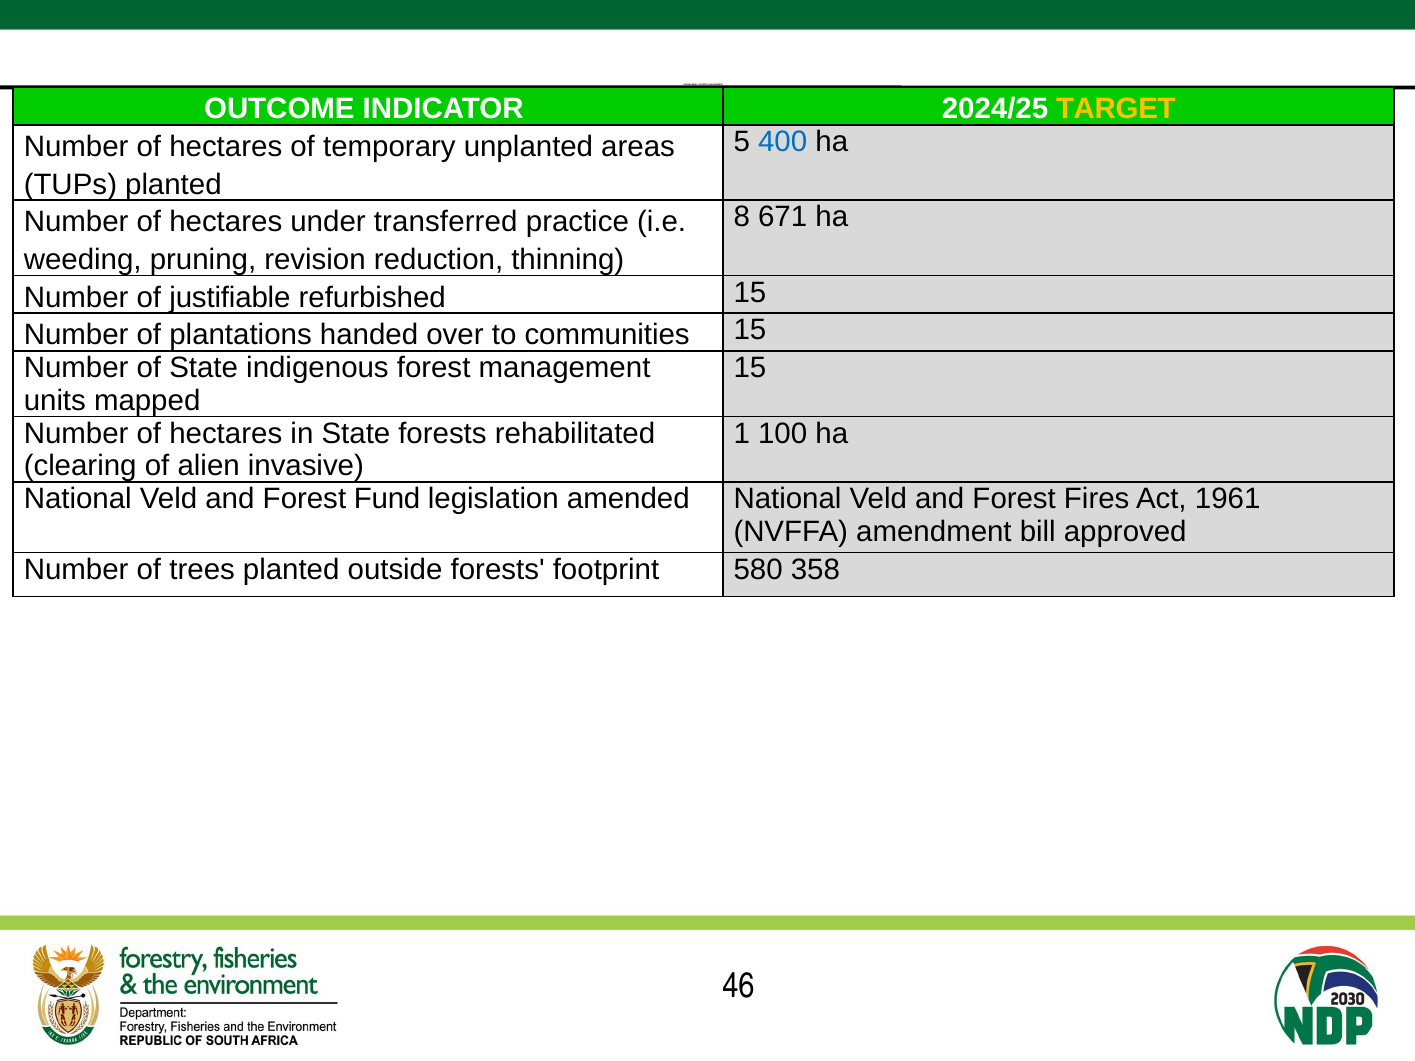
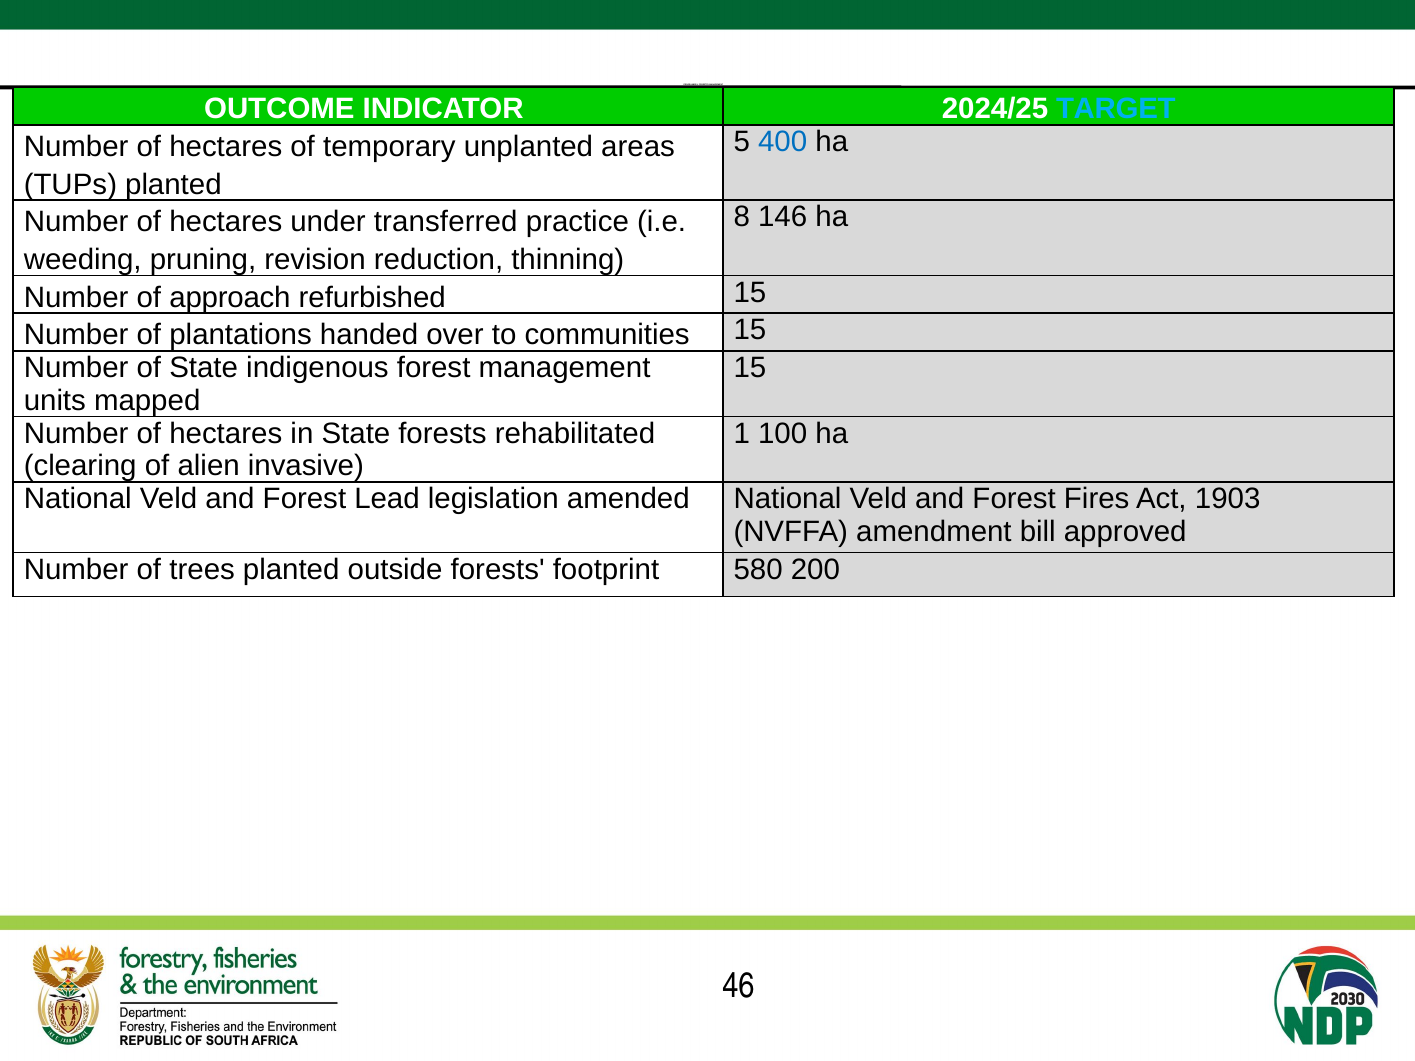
TARGET colour: yellow -> light blue (1116, 109)
671: 671 -> 146 (783, 217)
justifiable: justifiable -> approach (230, 297)
Fund: Fund -> Lead (387, 499)
1961: 1961 -> 1903 (1228, 499)
358: 358 -> 200 (815, 570)
